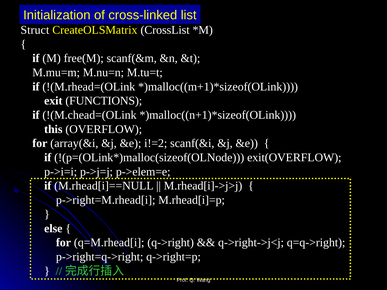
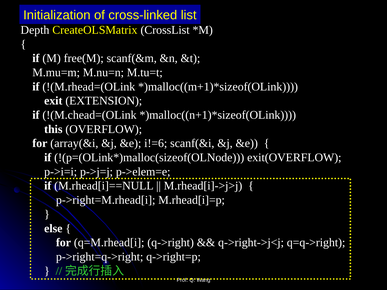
Struct: Struct -> Depth (35, 30)
FUNCTIONS: FUNCTIONS -> EXTENSION (104, 101)
i!=2: i!=2 -> i!=6 (156, 143)
